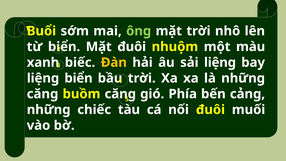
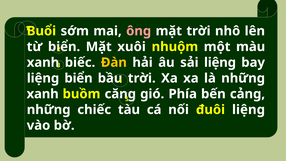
ông colour: light green -> pink (139, 31)
Mặt đuôi: đuôi -> xuôi (132, 47)
căng: căng -> xanh (43, 94)
đuôi muối: muối -> liệng (248, 110)
